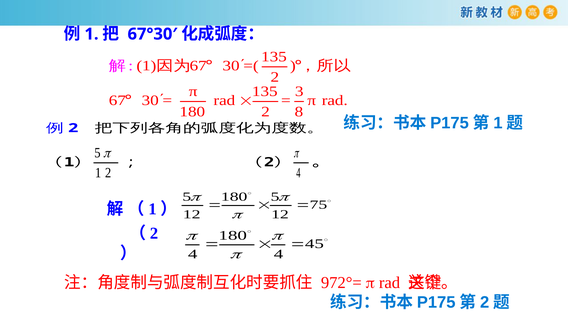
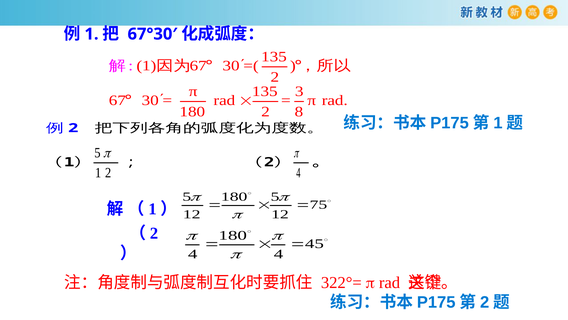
972°=: 972°= -> 322°= (341, 282)
